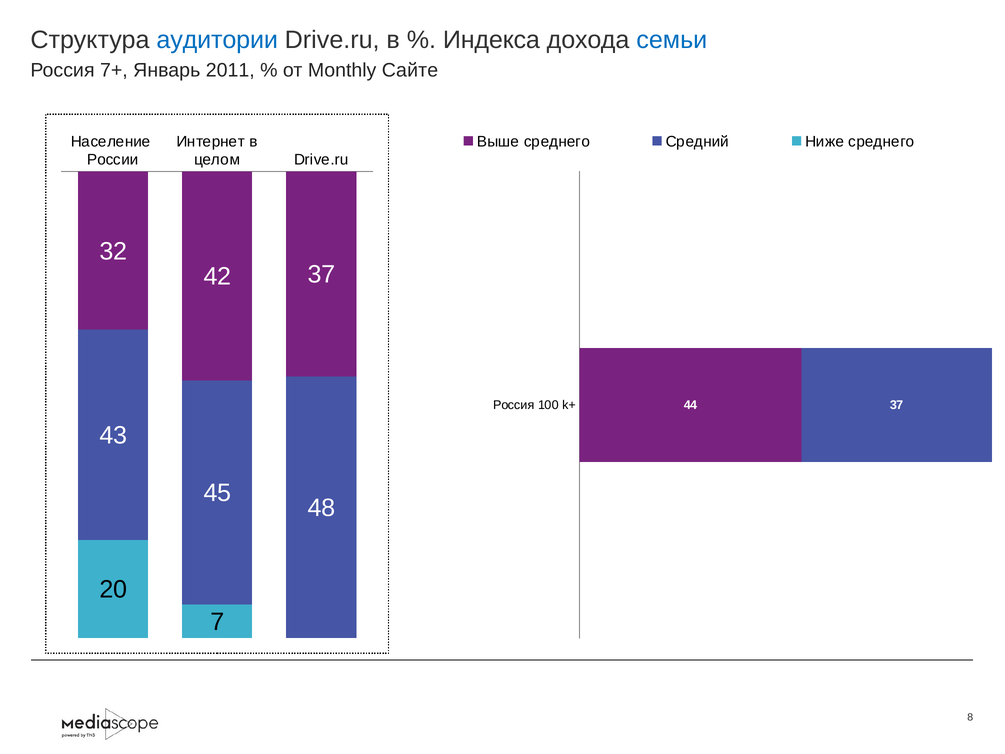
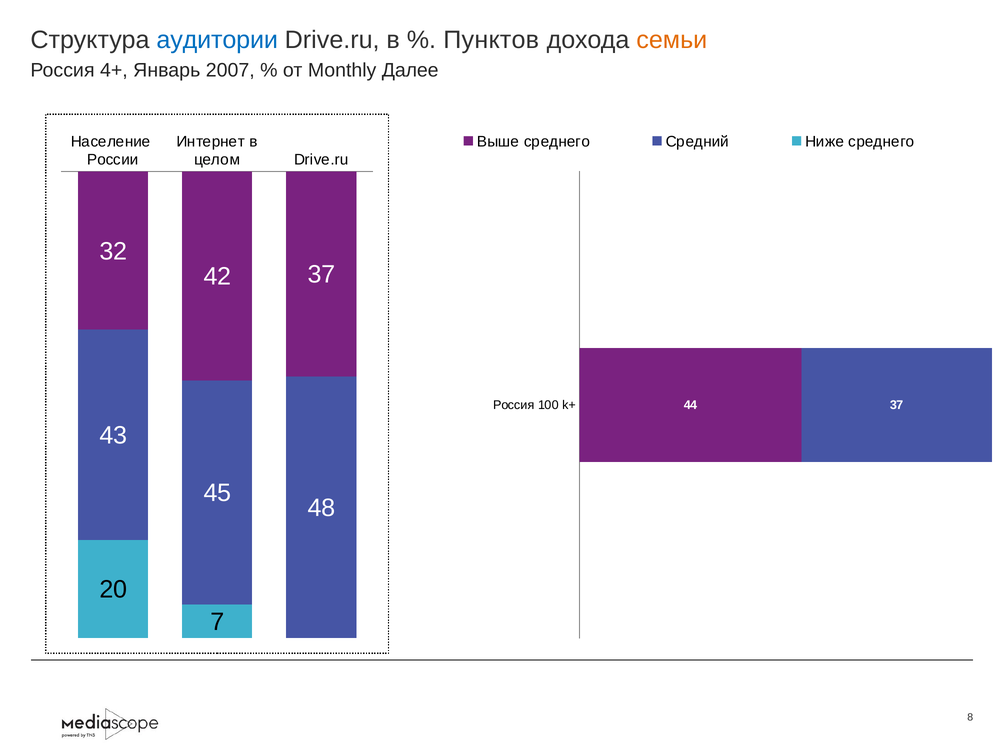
Индекса: Индекса -> Пунктов (491, 40)
семьи colour: blue -> orange (672, 40)
7+: 7+ -> 4+ (114, 70)
2011: 2011 -> 2007 (230, 70)
Сайте: Сайте -> Далее (410, 70)
